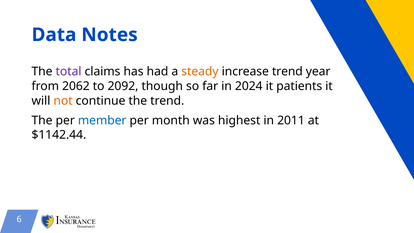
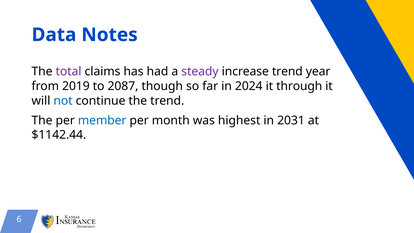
steady colour: orange -> purple (200, 72)
2062: 2062 -> 2019 (76, 86)
2092: 2092 -> 2087 (123, 86)
patients: patients -> through (299, 86)
not colour: orange -> blue (63, 101)
2011: 2011 -> 2031 (291, 120)
